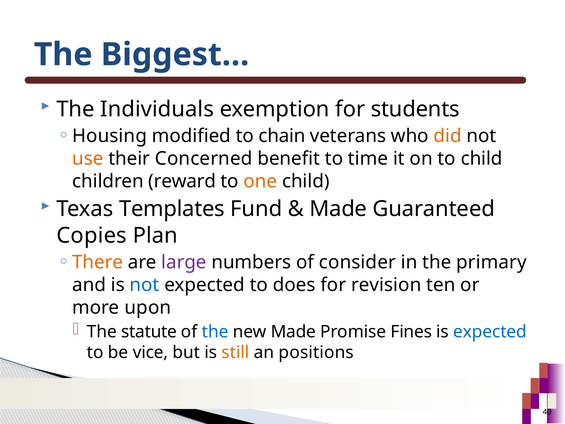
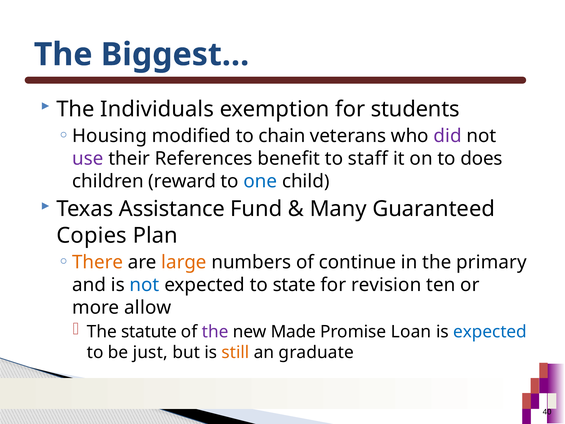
did colour: orange -> purple (448, 136)
use colour: orange -> purple (88, 158)
Concerned: Concerned -> References (204, 158)
time: time -> staff (368, 158)
to child: child -> does (482, 158)
one colour: orange -> blue (260, 181)
Templates: Templates -> Assistance (172, 209)
Made: Made -> Many (338, 209)
large colour: purple -> orange (184, 262)
consider: consider -> continue (358, 262)
does: does -> state (294, 285)
upon: upon -> allow (148, 307)
the colour: blue -> purple (215, 332)
Fines: Fines -> Loan (411, 332)
vice: vice -> just (150, 352)
positions: positions -> graduate (316, 352)
